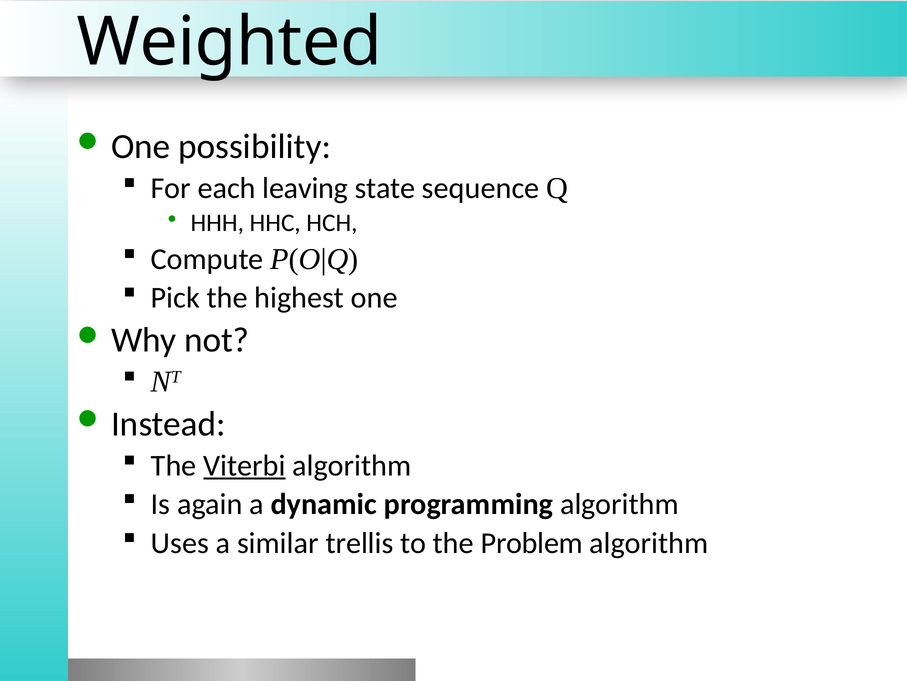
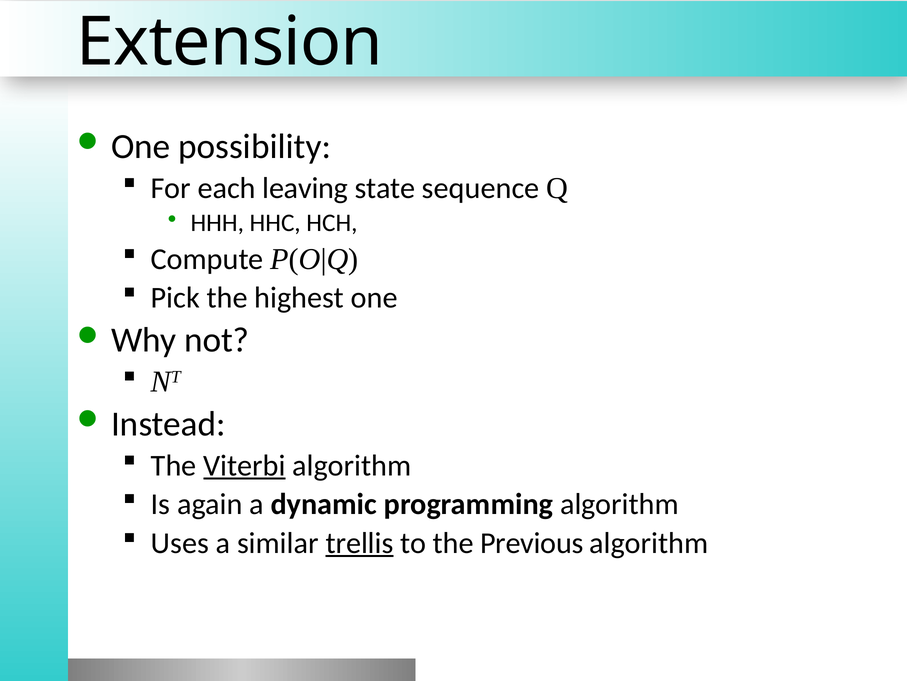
Weighted: Weighted -> Extension (229, 42)
trellis underline: none -> present (360, 542)
Problem: Problem -> Previous (532, 542)
